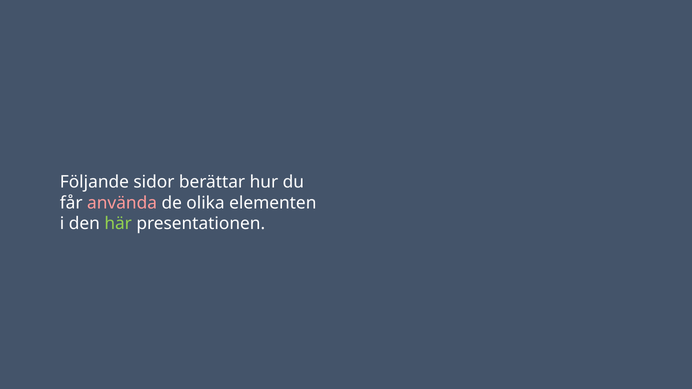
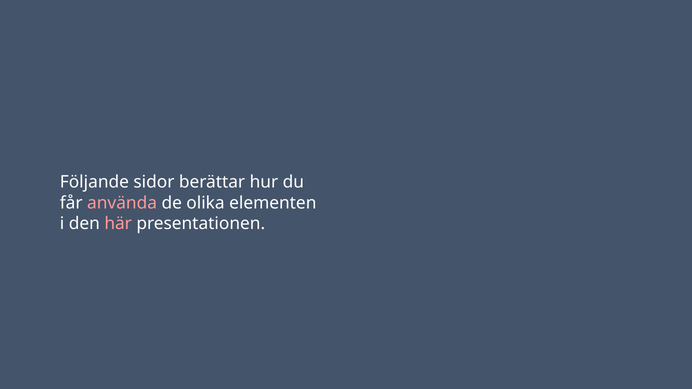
här colour: light green -> pink (118, 224)
